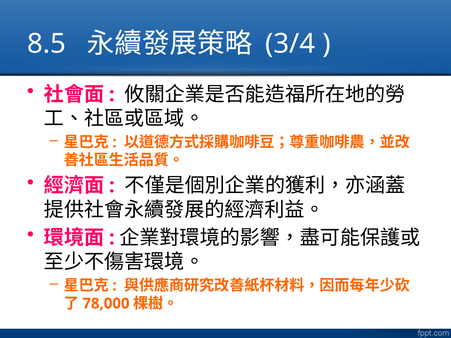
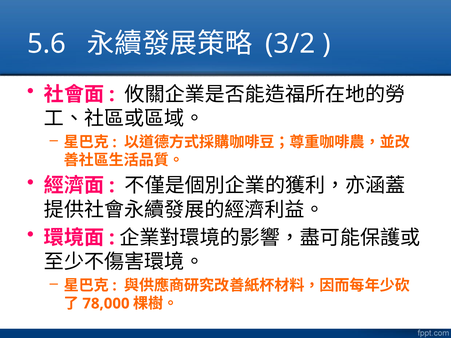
8.5: 8.5 -> 5.6 (47, 44)
3/4: 3/4 -> 3/2 (290, 44)
